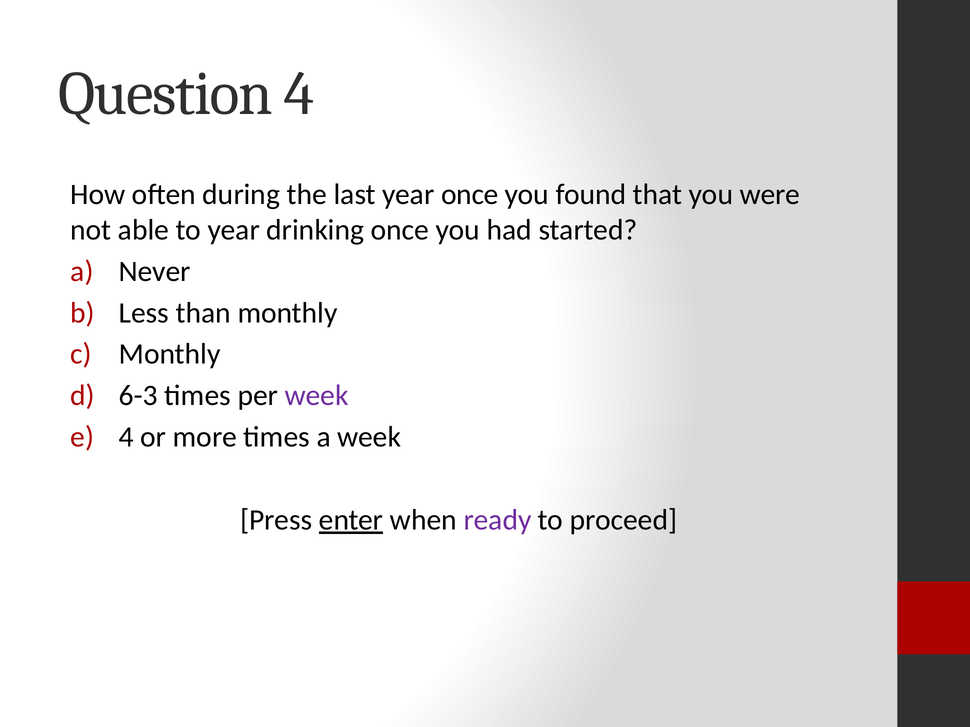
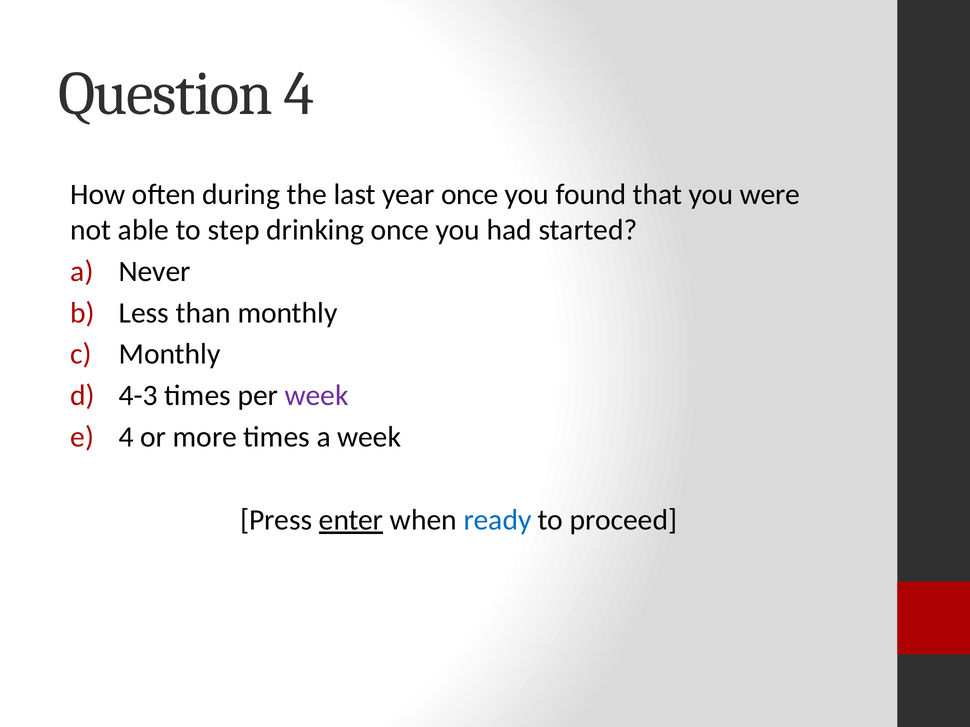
to year: year -> step (234, 230)
6-3: 6-3 -> 4-3 (138, 396)
ready colour: purple -> blue (497, 520)
